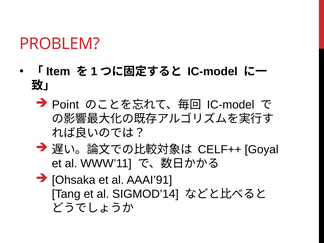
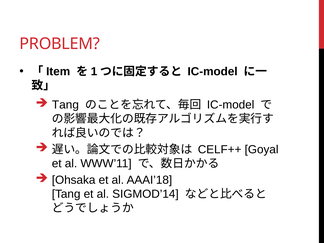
Point: Point -> Tang (65, 105)
AAAI’91: AAAI’91 -> AAAI’18 (149, 180)
